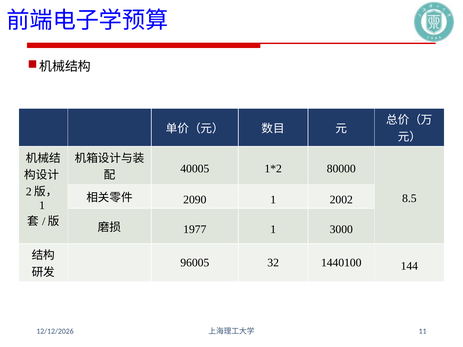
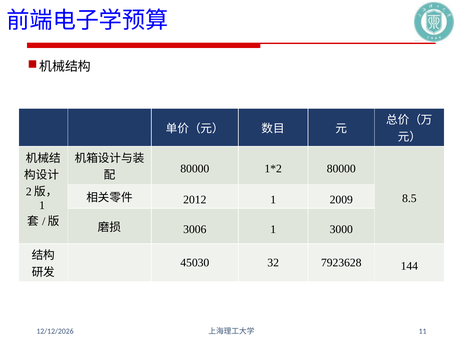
40005: 40005 -> 80000 (195, 169)
2090: 2090 -> 2012 (195, 200)
2002: 2002 -> 2009 (341, 200)
1977: 1977 -> 3006 (195, 229)
96005: 96005 -> 45030 (195, 263)
1440100: 1440100 -> 7923628 (341, 263)
